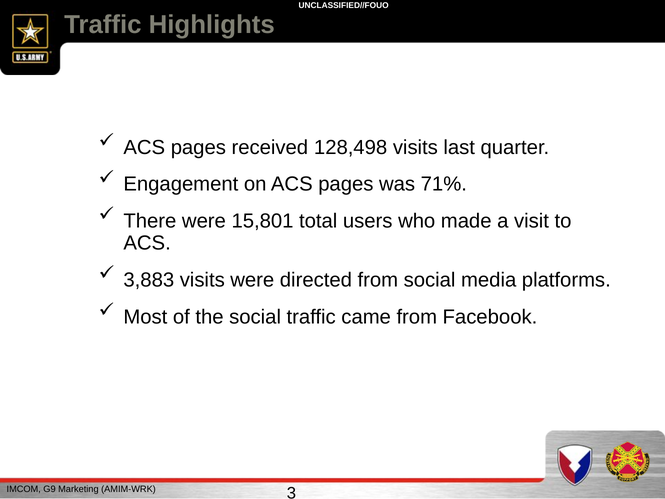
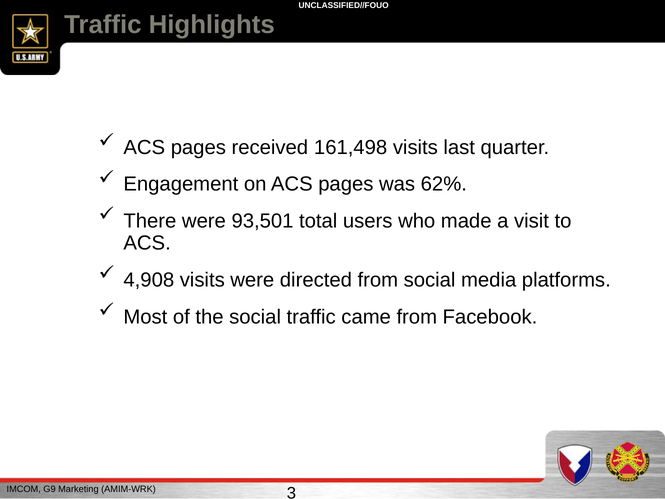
128,498: 128,498 -> 161,498 (351, 147)
71%: 71% -> 62% (444, 184)
15,801: 15,801 -> 93,501 (263, 221)
3,883: 3,883 -> 4,908 (149, 280)
